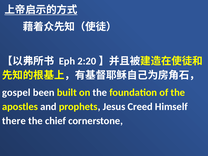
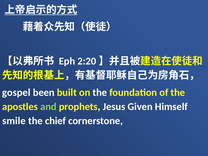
and colour: white -> light green (48, 107)
Creed: Creed -> Given (140, 107)
there: there -> smile (14, 121)
